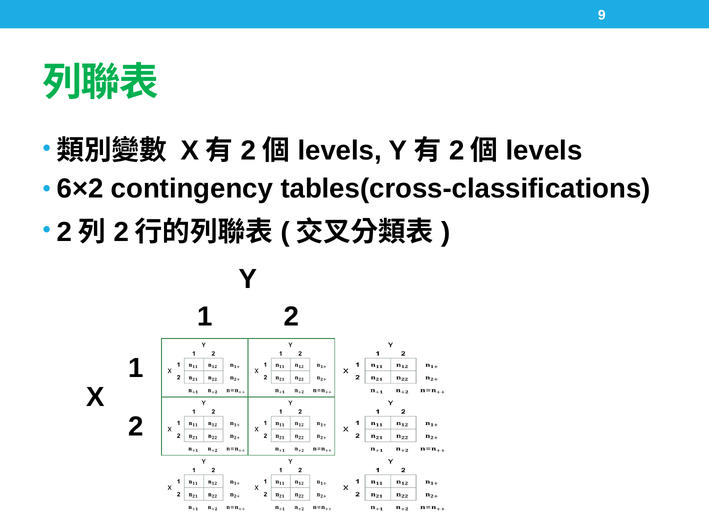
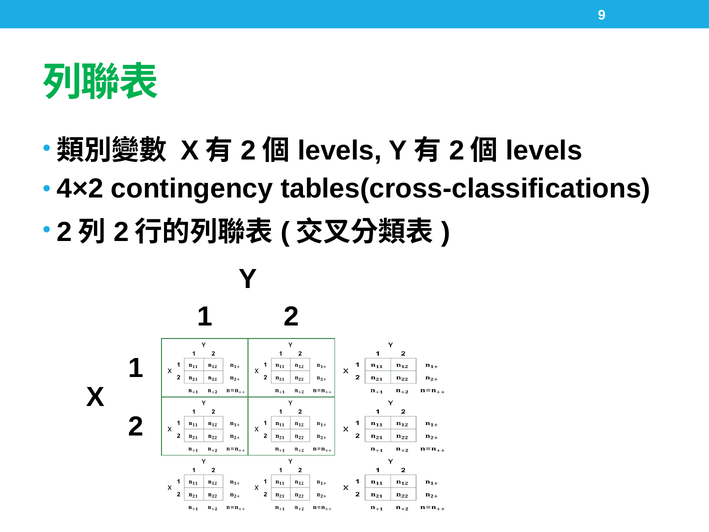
6×2: 6×2 -> 4×2 (80, 189)
